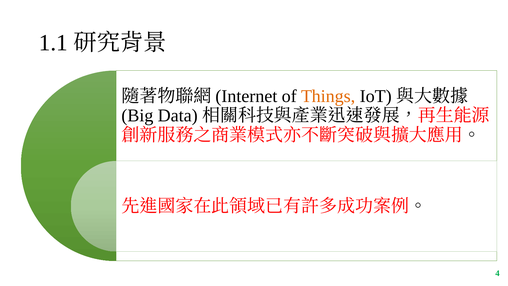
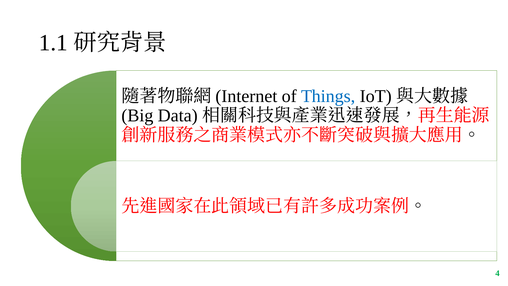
Things colour: orange -> blue (328, 96)
